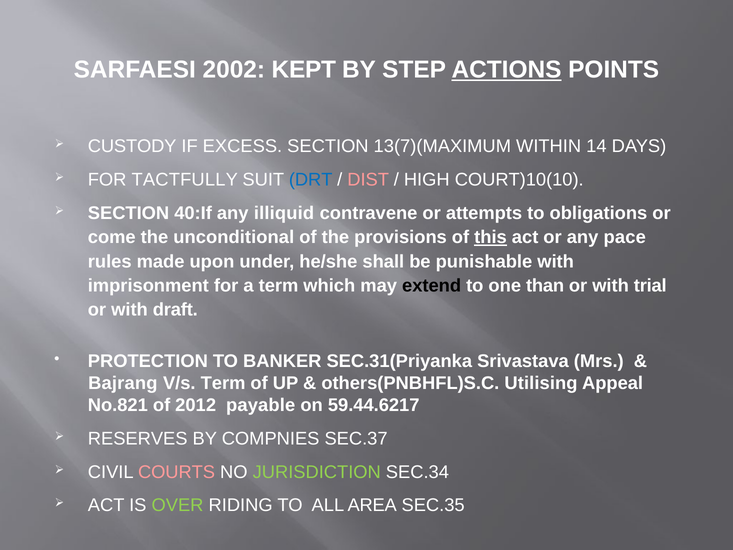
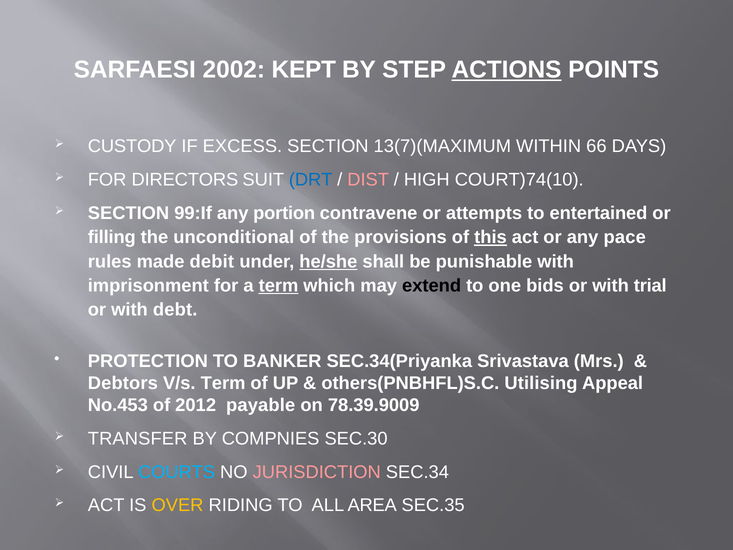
14: 14 -> 66 (596, 146)
TACTFULLY: TACTFULLY -> DIRECTORS (185, 180)
COURT)10(10: COURT)10(10 -> COURT)74(10 (519, 180)
40:If: 40:If -> 99:If (193, 213)
illiquid: illiquid -> portion (284, 213)
obligations: obligations -> entertained (599, 213)
come: come -> filling (112, 237)
upon: upon -> debit (212, 261)
he/she underline: none -> present (328, 261)
term underline: none -> present (279, 286)
than: than -> bids (545, 286)
draft: draft -> debt (175, 310)
SEC.31(Priyanka: SEC.31(Priyanka -> SEC.34(Priyanka (399, 361)
Bajrang: Bajrang -> Debtors (123, 383)
No.821: No.821 -> No.453 (118, 405)
59.44.6217: 59.44.6217 -> 78.39.9009 (374, 405)
RESERVES: RESERVES -> TRANSFER (138, 438)
SEC.37: SEC.37 -> SEC.30 (356, 438)
COURTS colour: pink -> light blue (177, 472)
JURISDICTION colour: light green -> pink (317, 472)
OVER colour: light green -> yellow (178, 505)
